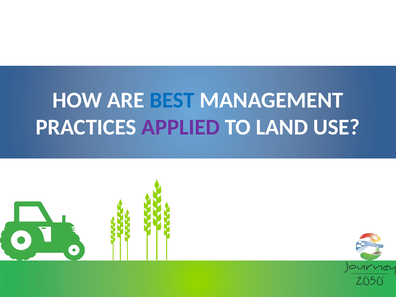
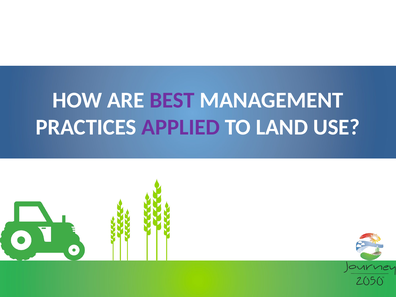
BEST colour: blue -> purple (172, 100)
